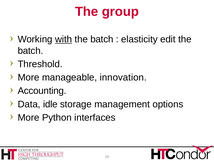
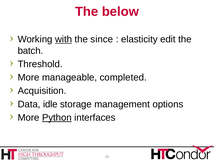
group: group -> below (120, 12)
batch: batch -> since (102, 39)
innovation: innovation -> completed (123, 77)
Accounting: Accounting -> Acquisition (42, 91)
Python underline: none -> present (57, 117)
